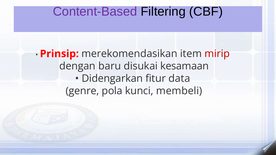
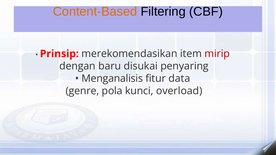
Content-Based colour: purple -> orange (95, 12)
kesamaan: kesamaan -> penyaring (185, 66)
Didengarkan: Didengarkan -> Menganalisis (112, 79)
membeli: membeli -> overload (179, 91)
